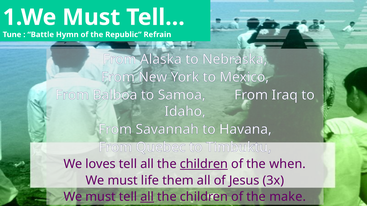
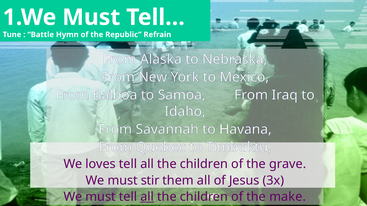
children underline: present -> none (204, 164)
when: when -> grave (288, 164)
life: life -> stir (150, 181)
